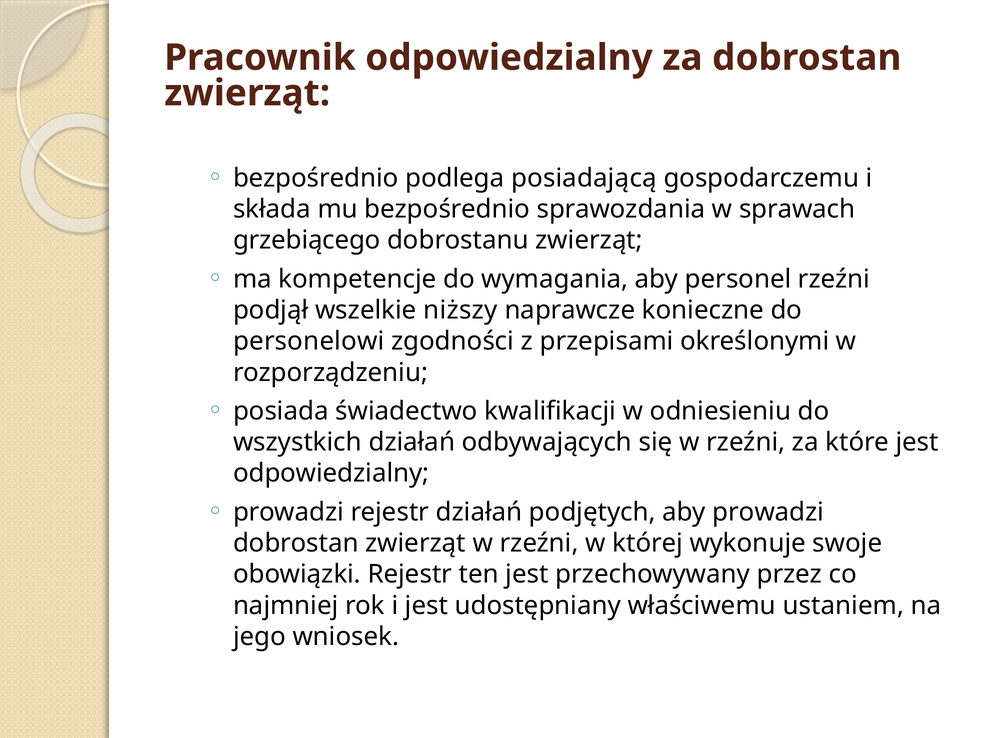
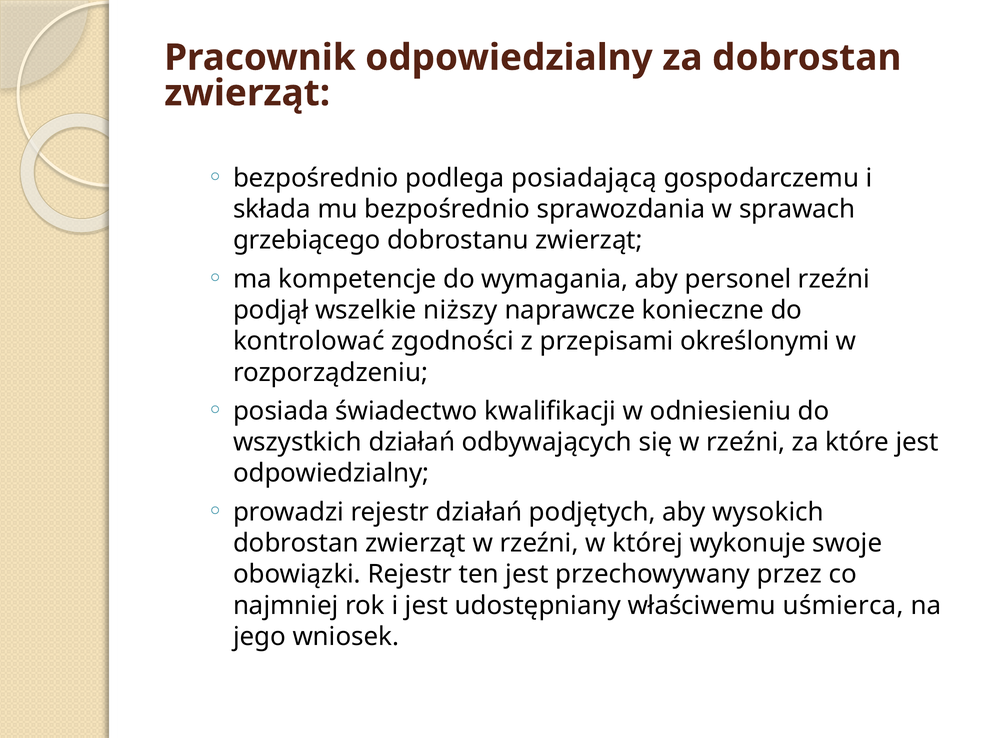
personelowi: personelowi -> kontrolować (309, 341)
aby prowadzi: prowadzi -> wysokich (768, 512)
ustaniem: ustaniem -> uśmierca (843, 606)
